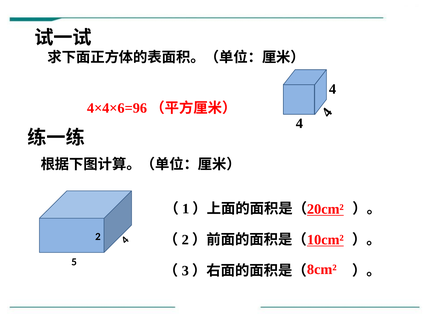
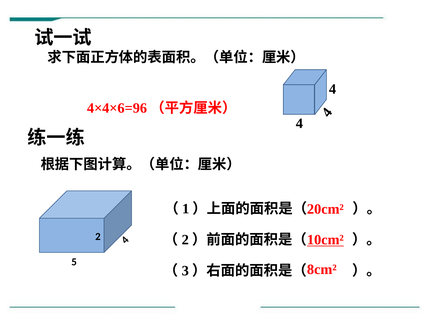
20cm² underline: present -> none (325, 210)
